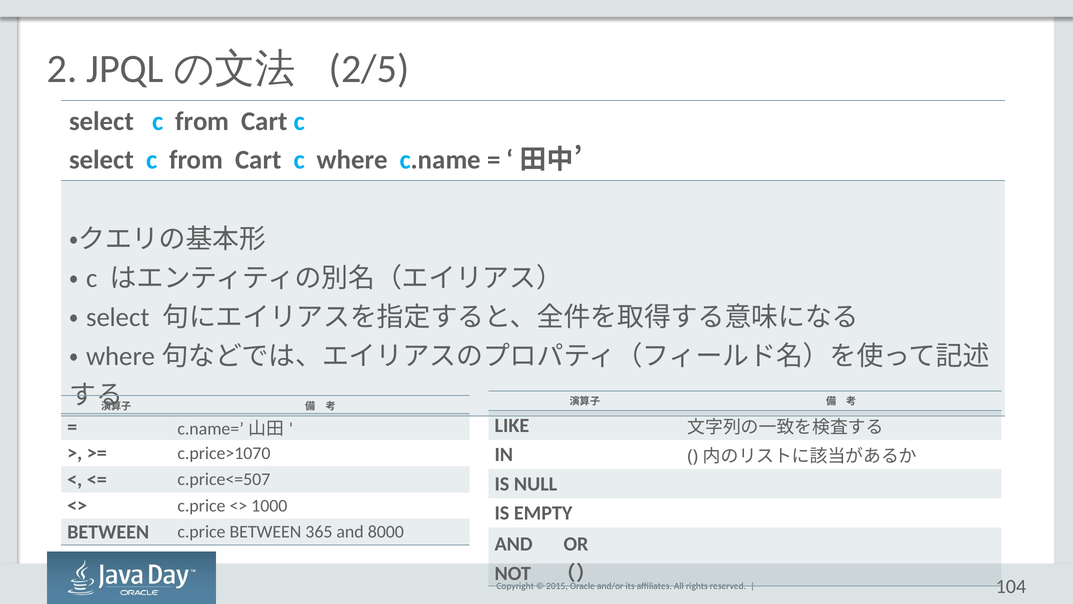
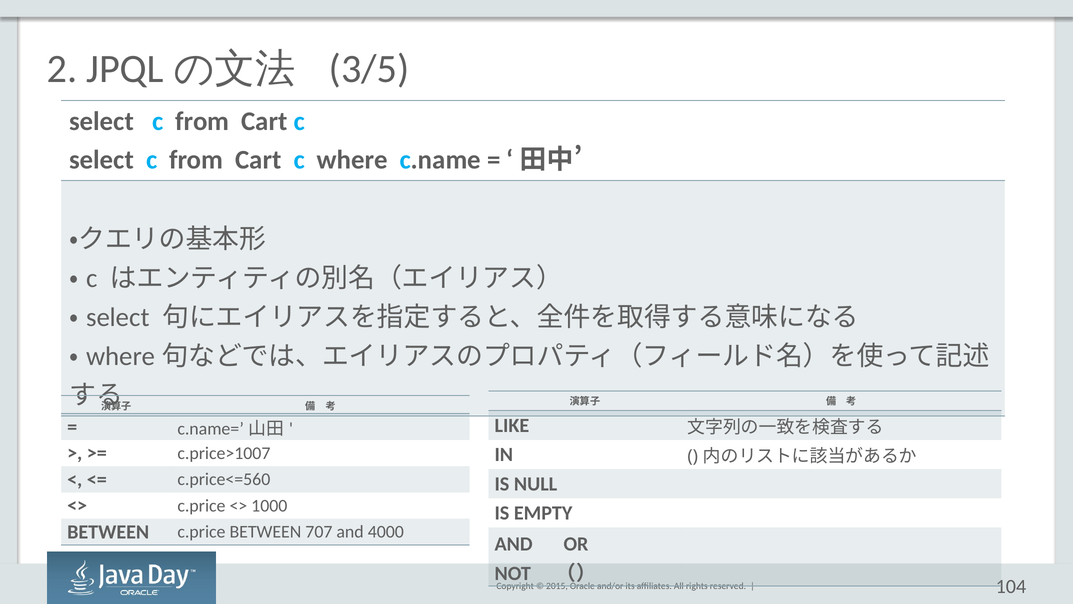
2/5: 2/5 -> 3/5 (369, 69)
c.price>1070: c.price>1070 -> c.price>1007 (224, 453)
c.price<=507: c.price<=507 -> c.price<=560 (224, 479)
365: 365 -> 707 (319, 532)
8000: 8000 -> 4000 (386, 532)
